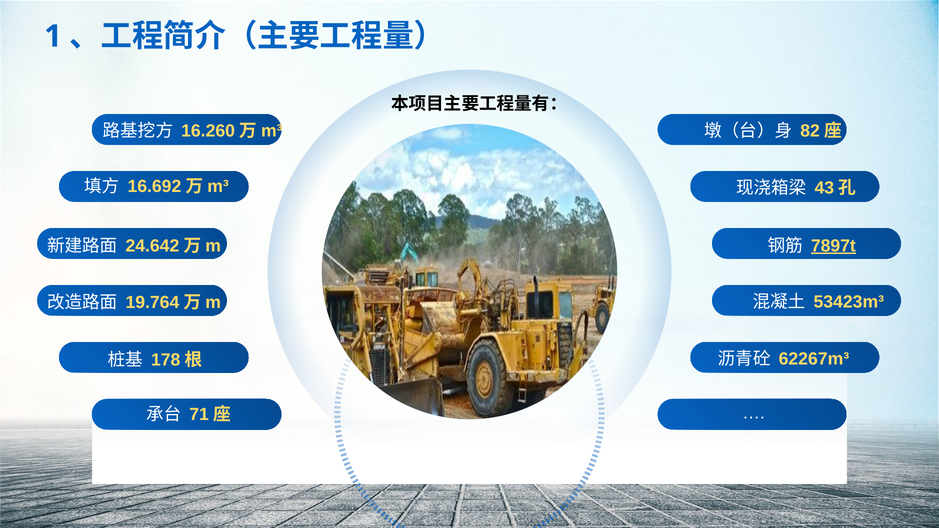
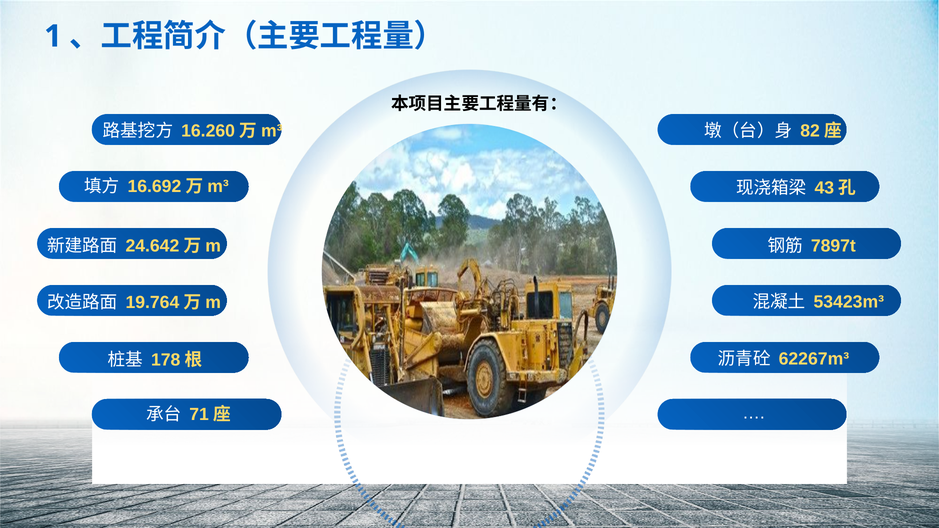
7897t underline: present -> none (833, 246)
